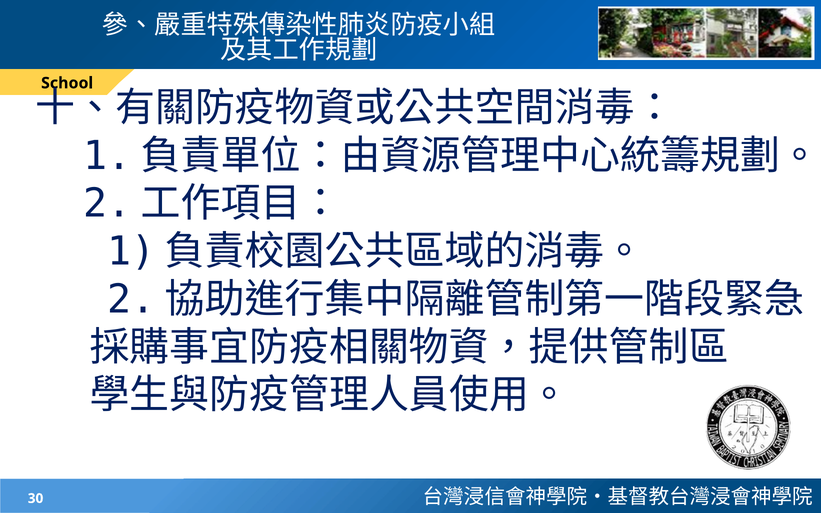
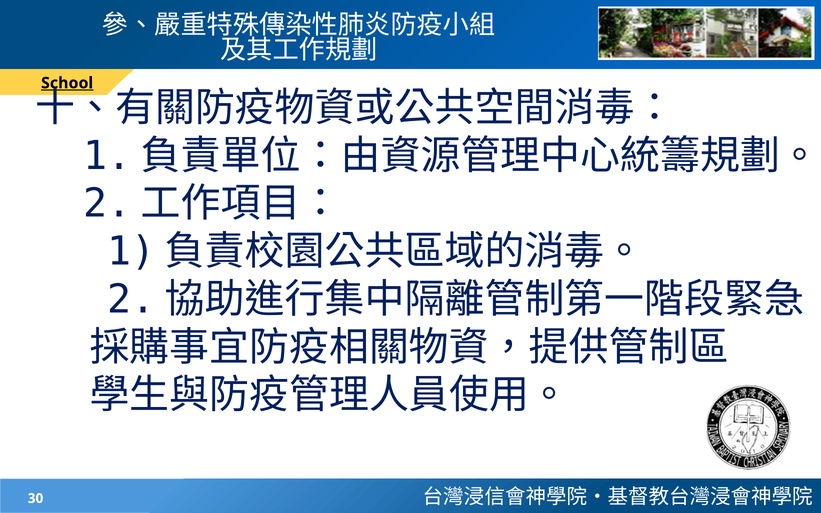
School underline: none -> present (67, 83)
